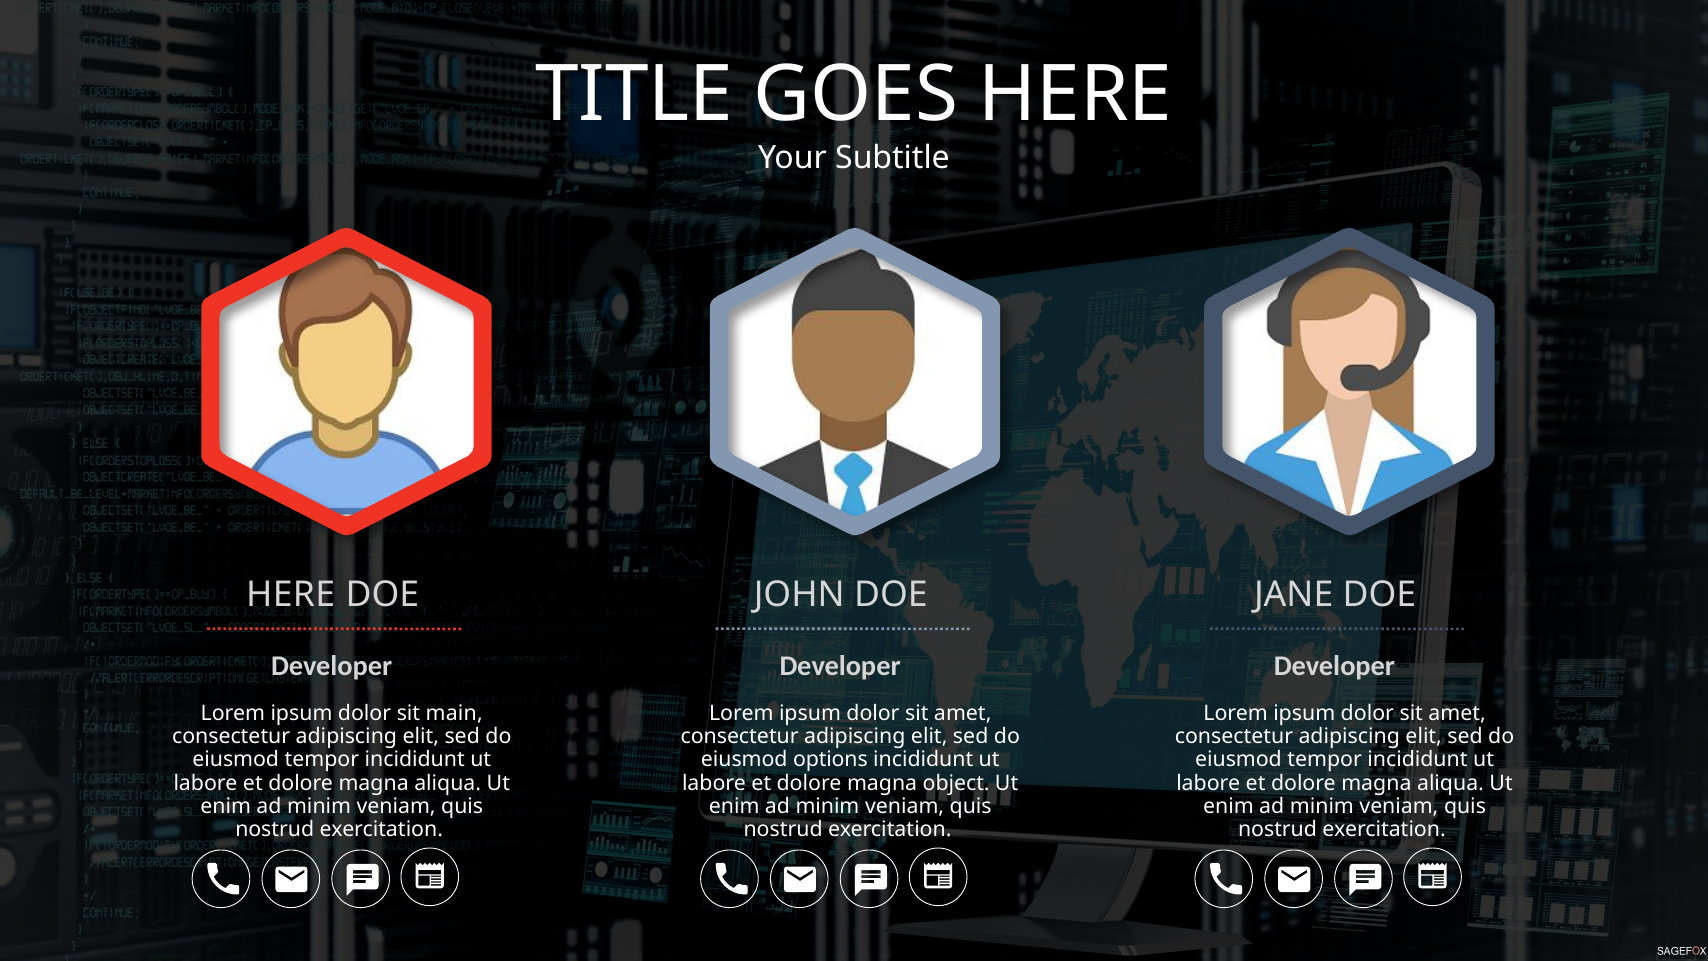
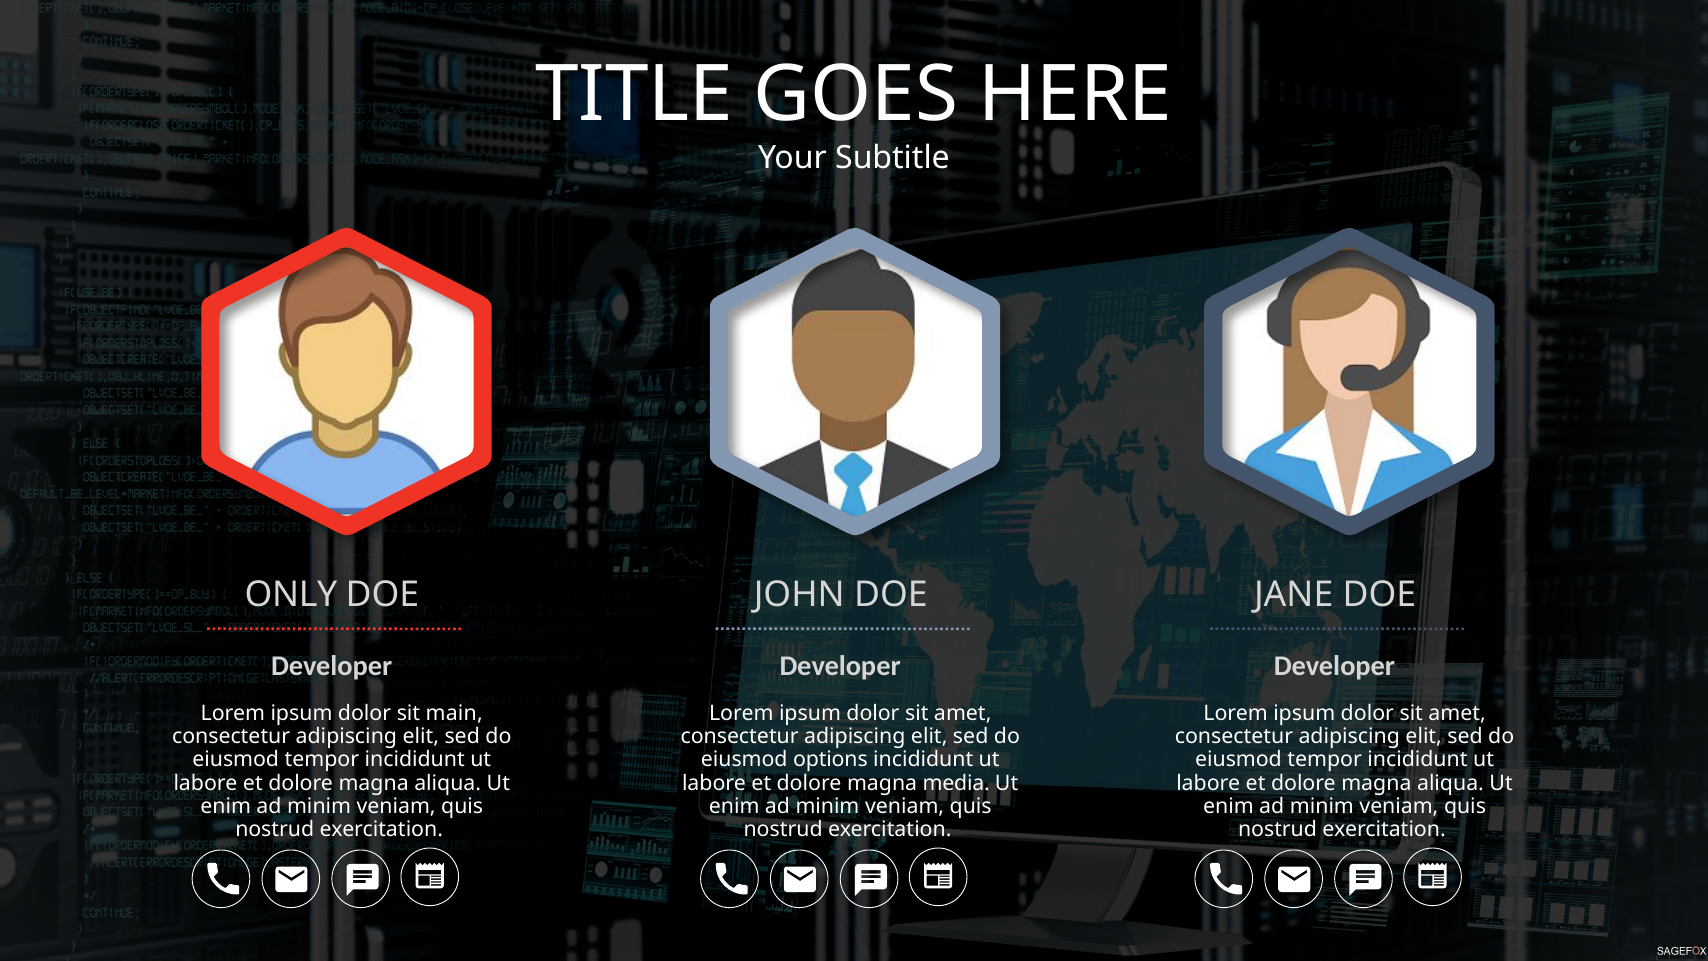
HERE: HERE -> ONLY (291, 594)
object: object -> media (956, 783)
